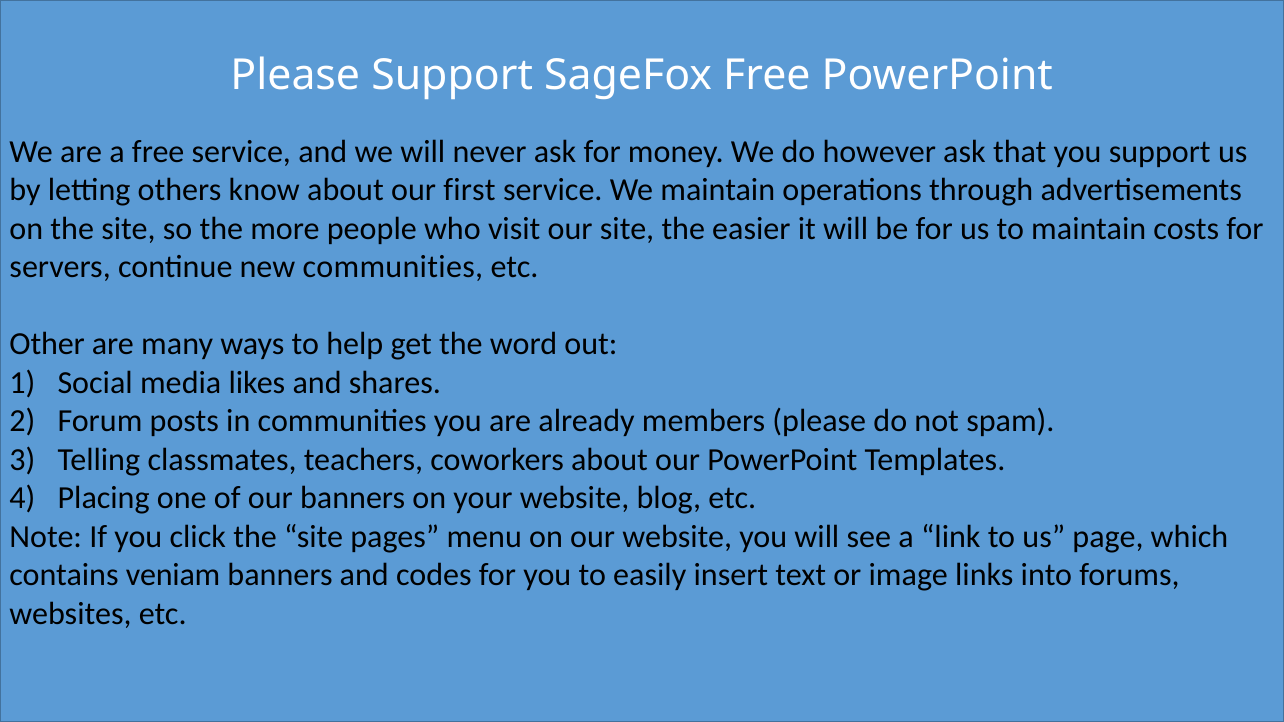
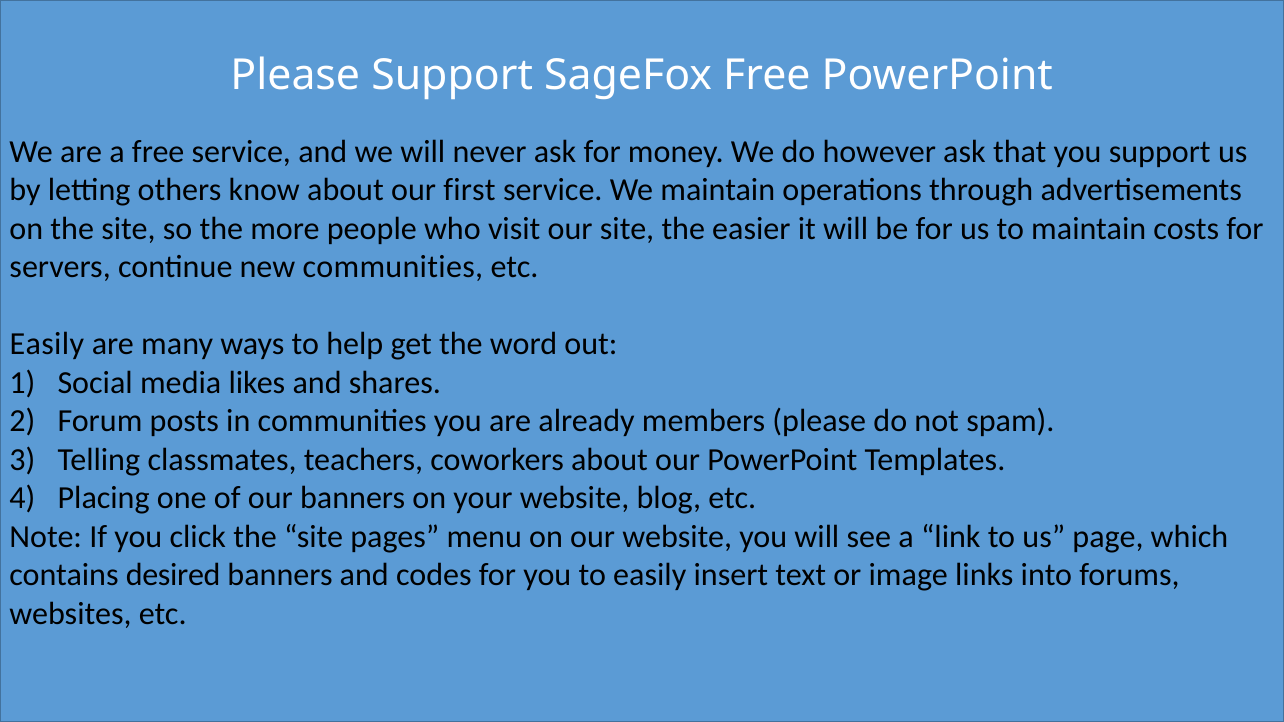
Other: Other -> Easily (47, 344)
veniam: veniam -> desired (173, 575)
